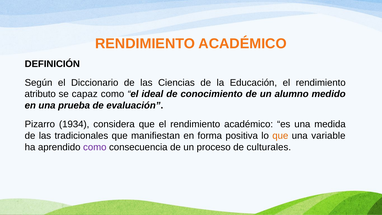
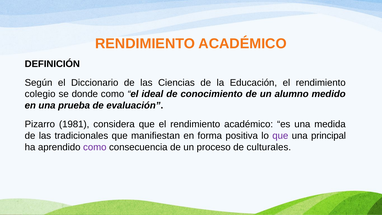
atributo: atributo -> colegio (40, 94)
capaz: capaz -> donde (85, 94)
1934: 1934 -> 1981 (74, 124)
que colour: orange -> purple (280, 136)
variable: variable -> principal (329, 136)
